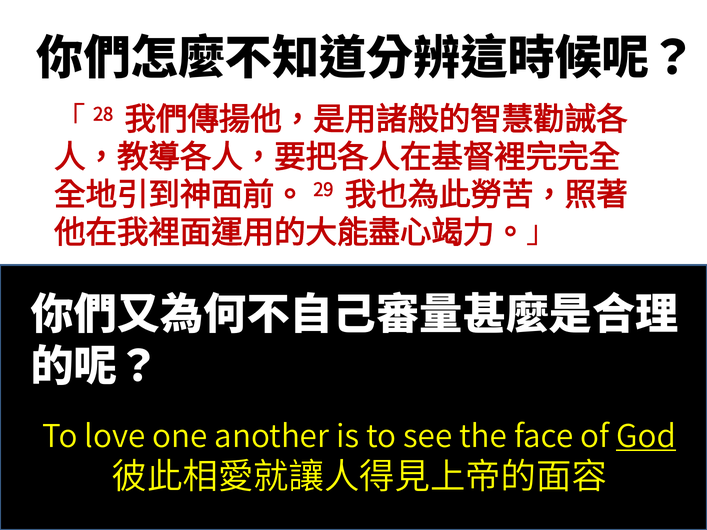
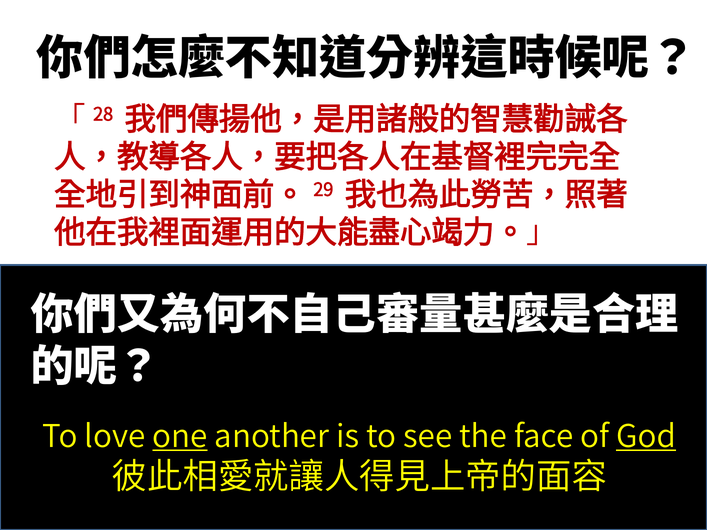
one underline: none -> present (180, 437)
